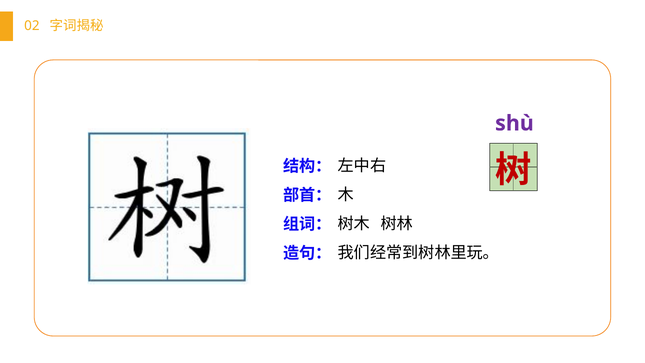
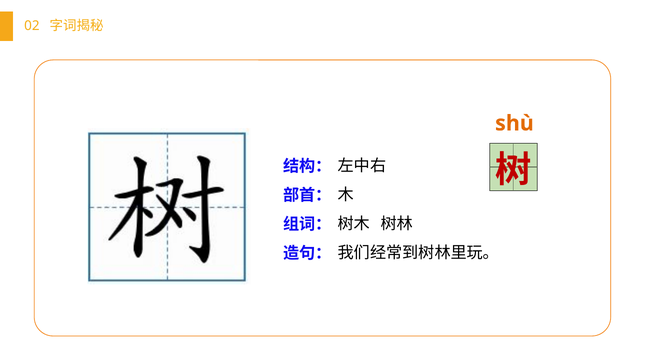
shù colour: purple -> orange (514, 123)
